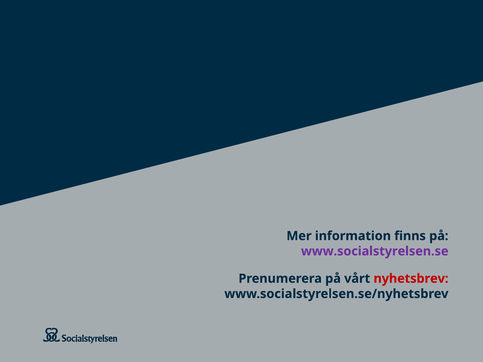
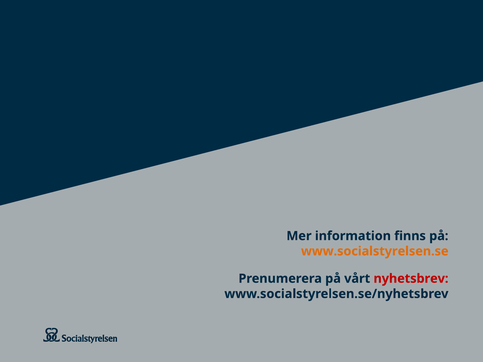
www.socialstyrelsen.se colour: purple -> orange (375, 251)
